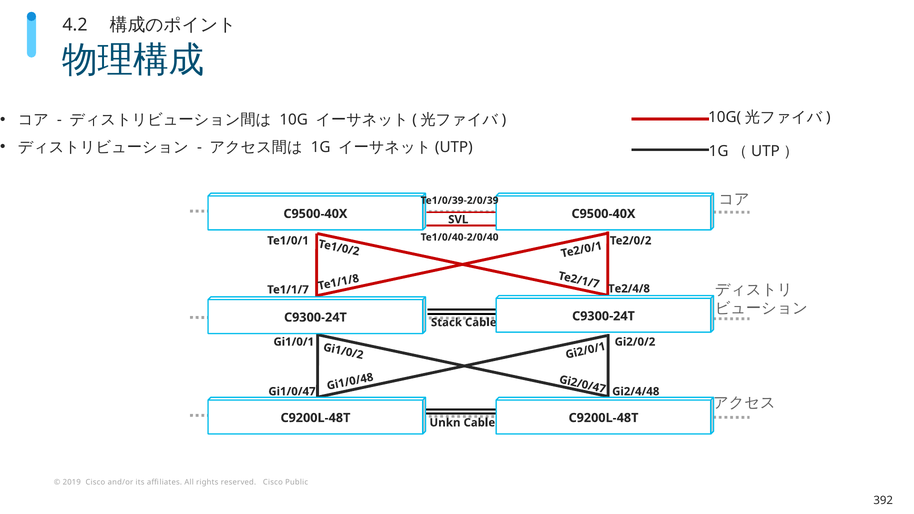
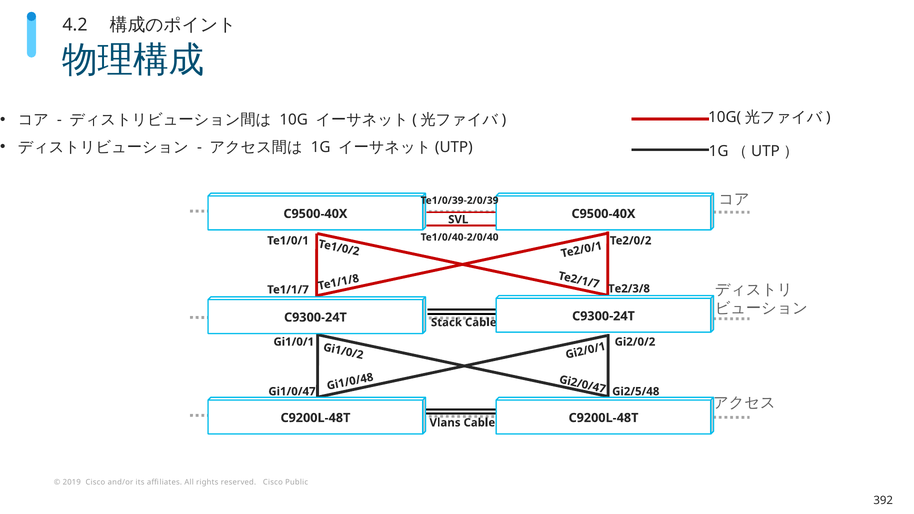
Te2/4/8: Te2/4/8 -> Te2/3/8 (629, 289)
Gi2/4/48: Gi2/4/48 -> Gi2/5/48 (636, 392)
Unkn: Unkn -> Vlans (445, 423)
